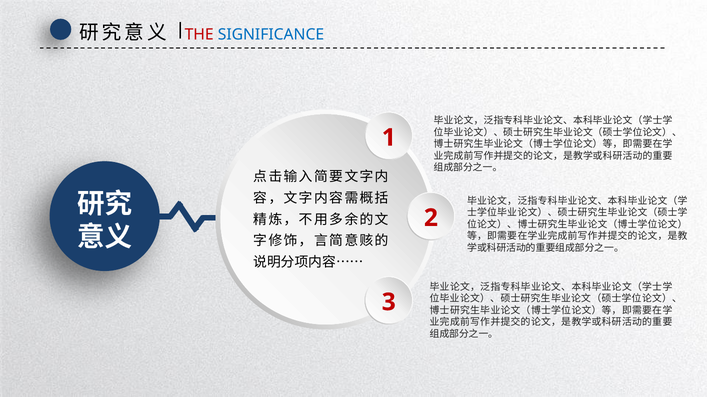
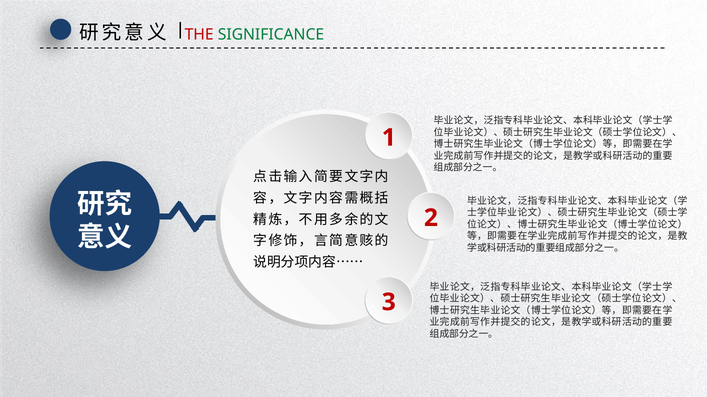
SIGNIFICANCE colour: blue -> green (271, 35)
